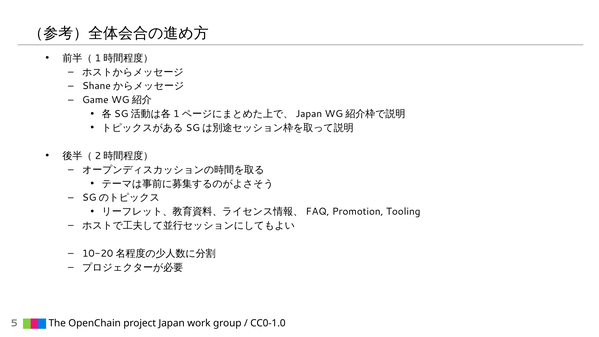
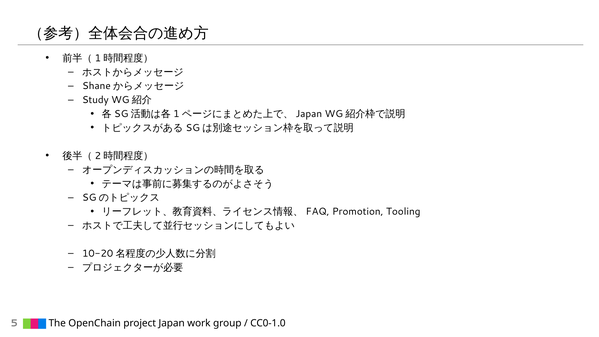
Game: Game -> Study (95, 100)
